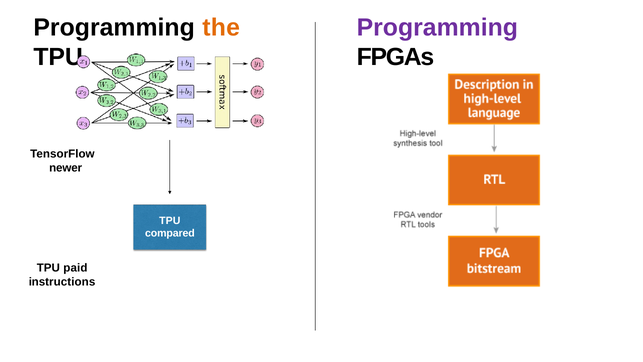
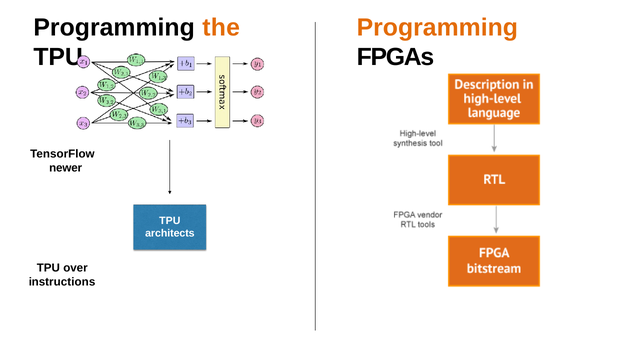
Programming colour: purple -> orange (437, 27)
compared: compared -> architects (170, 233)
paid: paid -> over (75, 268)
